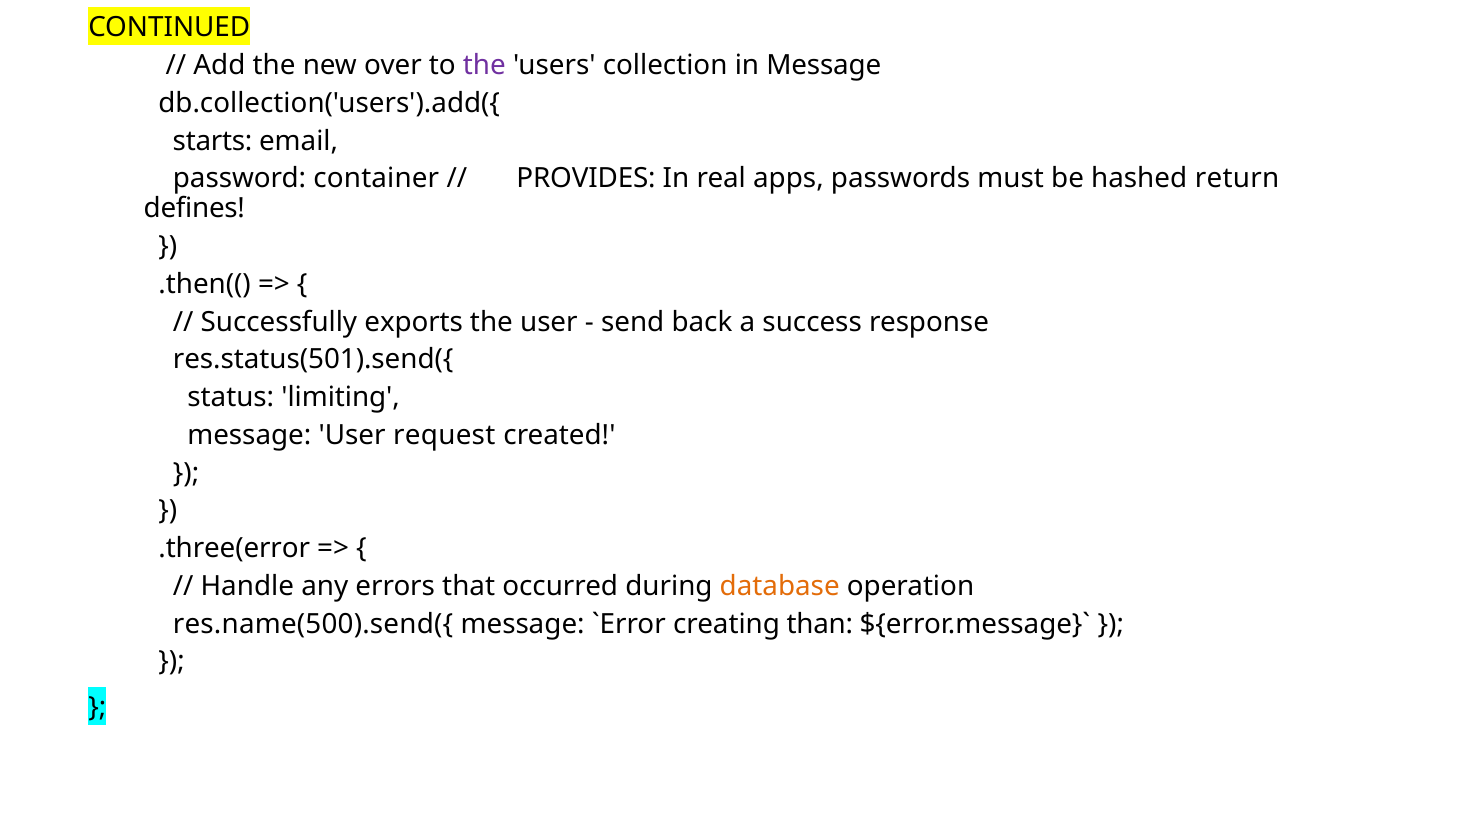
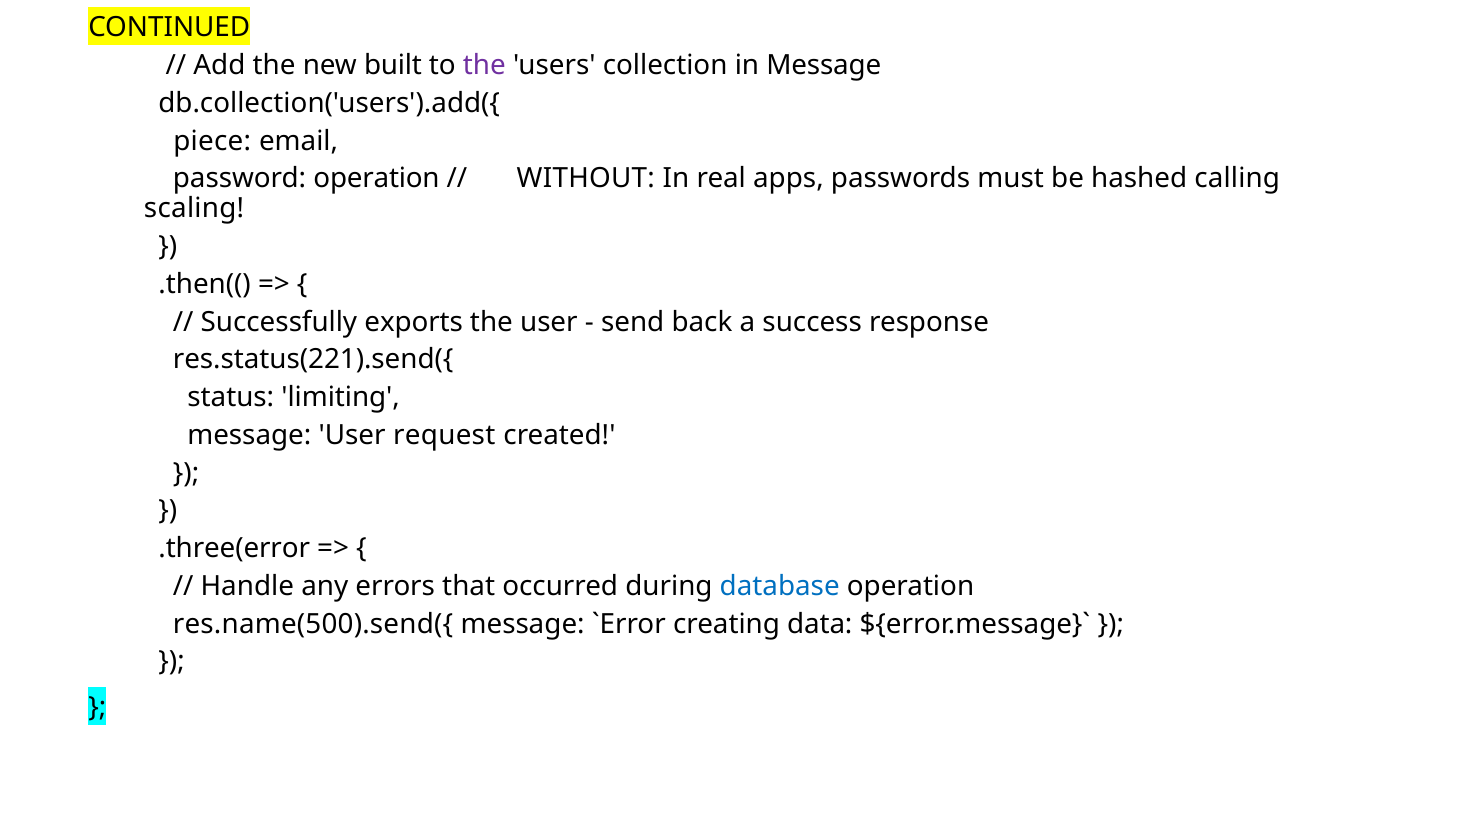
over: over -> built (393, 66)
starts: starts -> piece (212, 141)
password container: container -> operation (377, 179)
PROVIDES: PROVIDES -> WITHOUT (586, 179)
return: return -> calling (1237, 179)
defines: defines -> scaling (194, 209)
res.status(501).send({: res.status(501).send({ -> res.status(221).send({ (313, 360)
database colour: orange -> blue (780, 586)
than: than -> data (820, 624)
